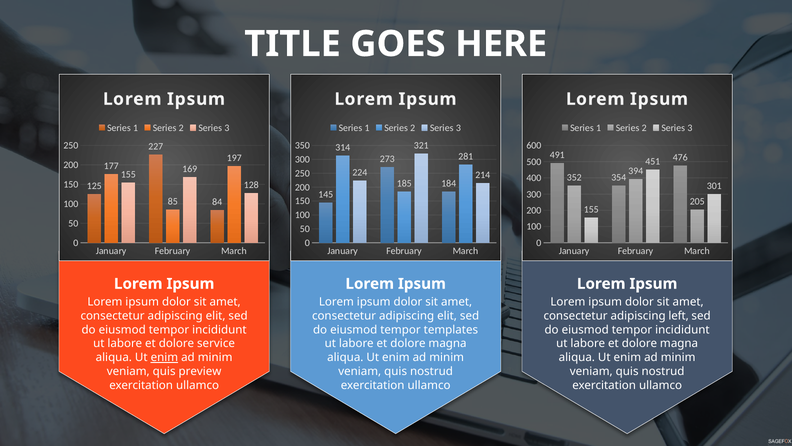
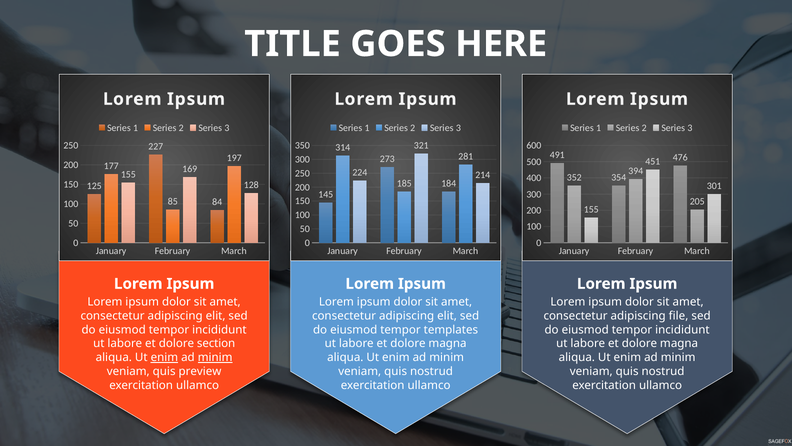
left: left -> file (679, 315)
service: service -> section (216, 343)
minim underline: none -> present (215, 357)
